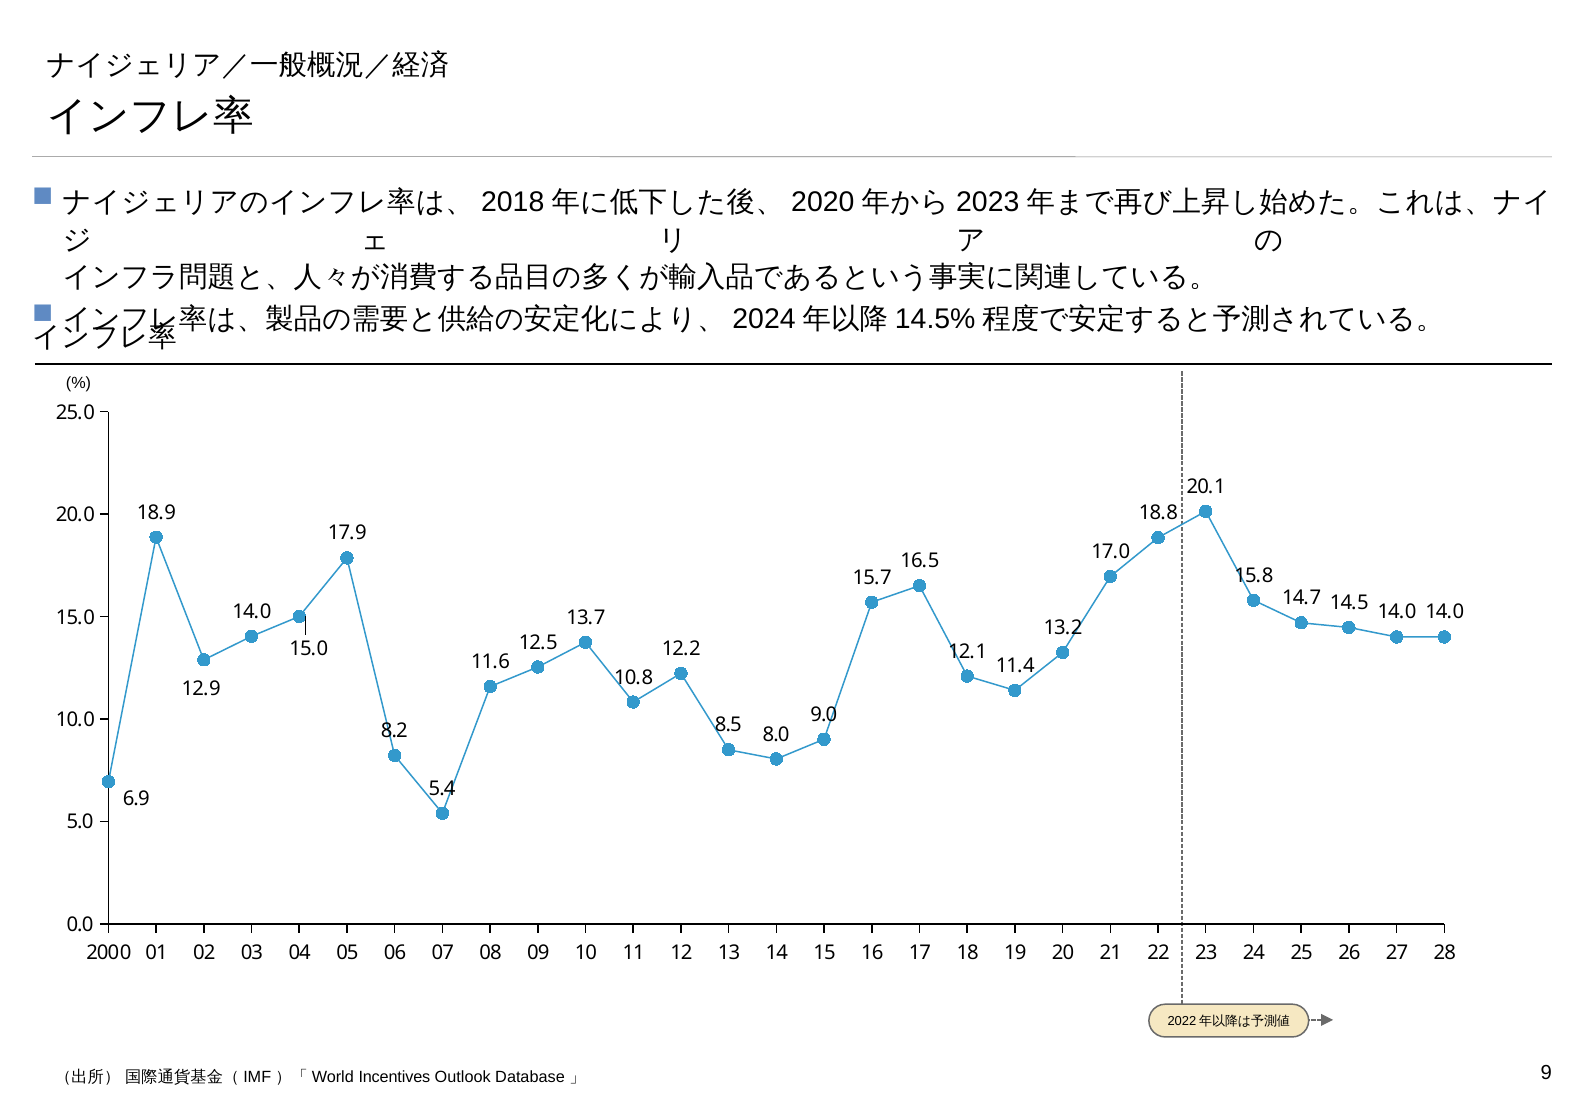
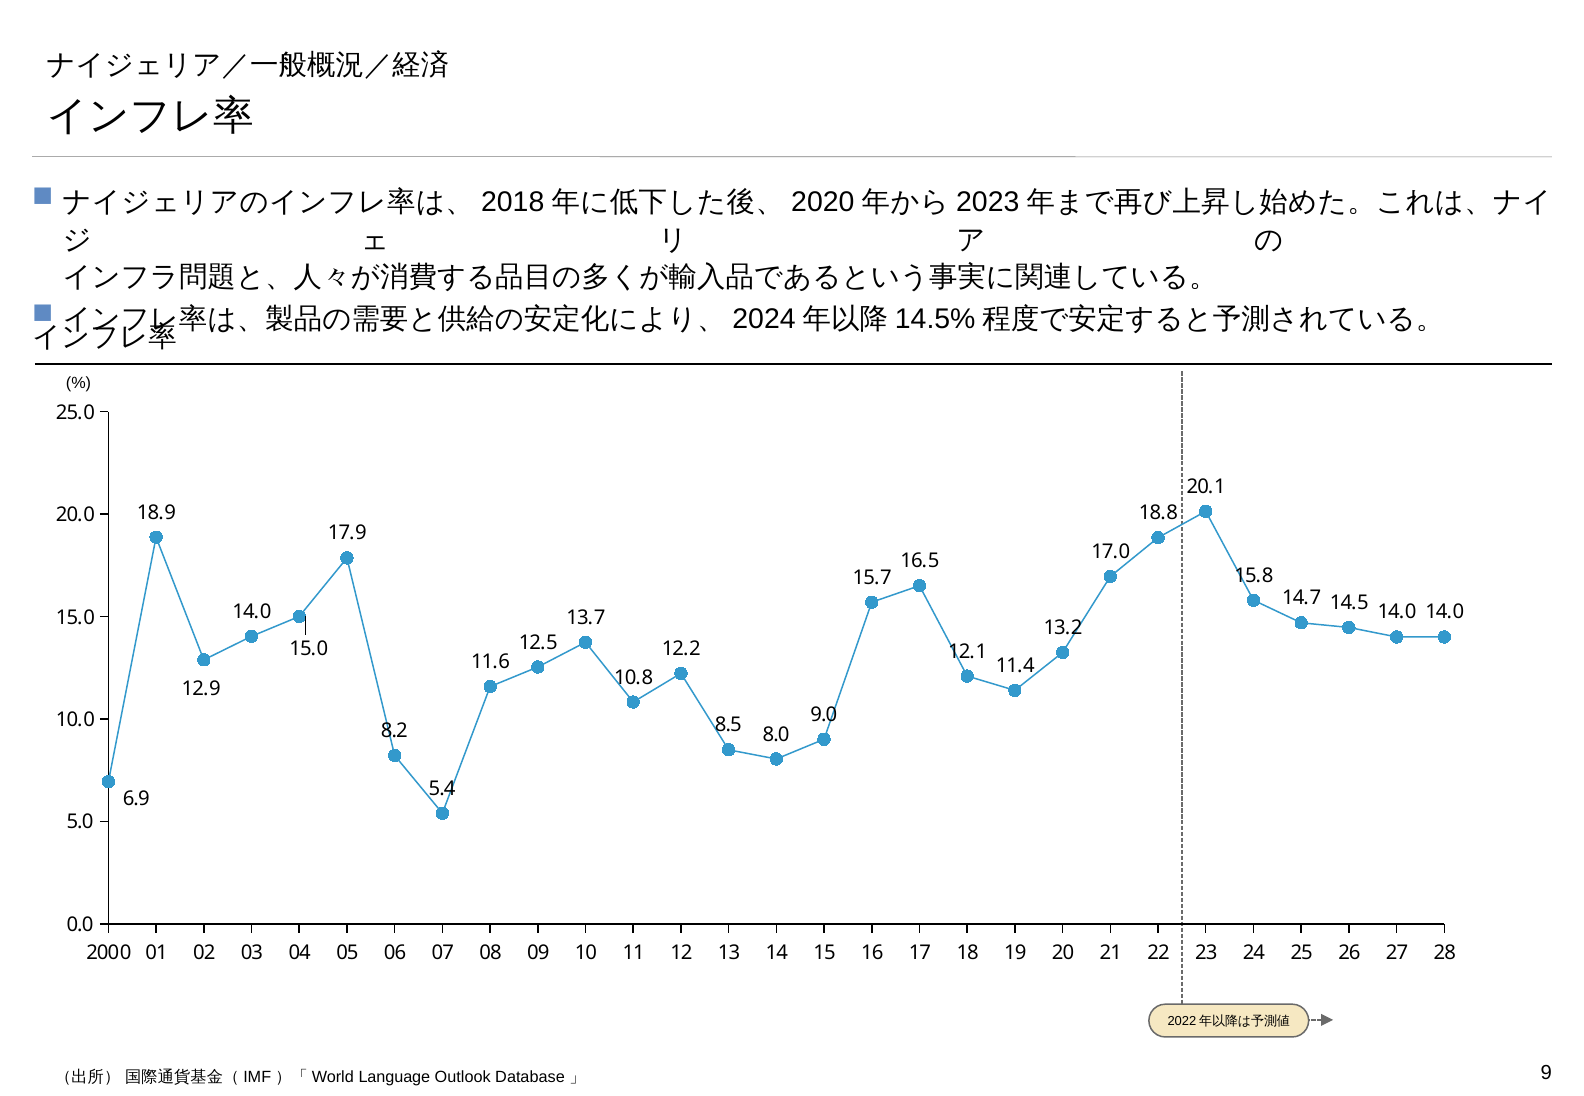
Incentives: Incentives -> Language (394, 1077)
